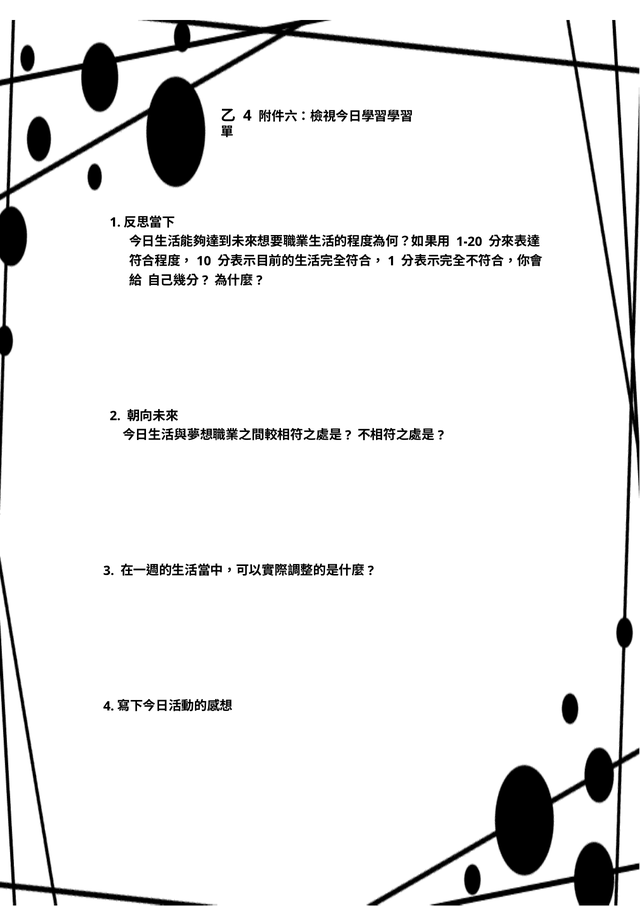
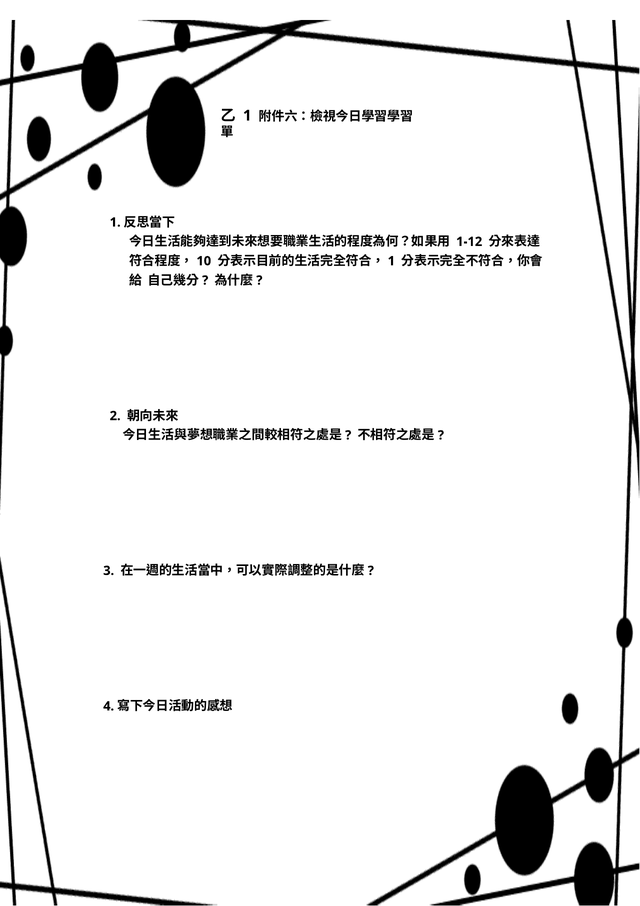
4: 4 -> 1 (247, 116)
1-20: 1-20 -> 1-12 (469, 242)
